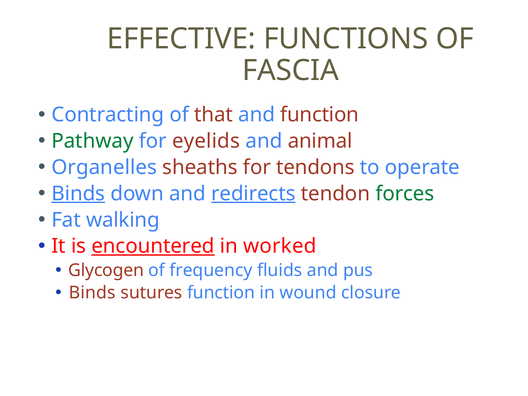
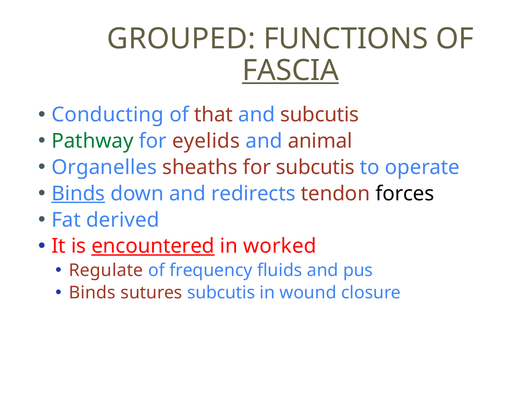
EFFECTIVE: EFFECTIVE -> GROUPED (181, 39)
FASCIA underline: none -> present (290, 71)
Contracting: Contracting -> Conducting (108, 115)
and function: function -> subcutis (320, 115)
for tendons: tendons -> subcutis (315, 167)
redirects underline: present -> none (253, 194)
forces colour: green -> black (405, 194)
walking: walking -> derived (123, 220)
Glycogen: Glycogen -> Regulate (106, 270)
sutures function: function -> subcutis (221, 293)
